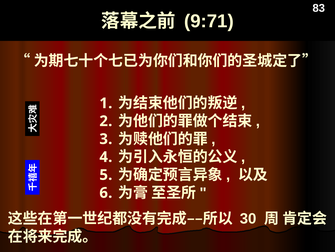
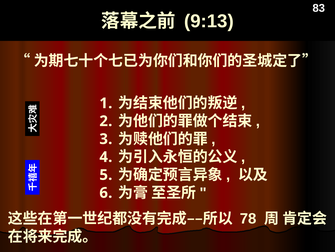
9:71: 9:71 -> 9:13 (209, 21)
30: 30 -> 78 (248, 218)
